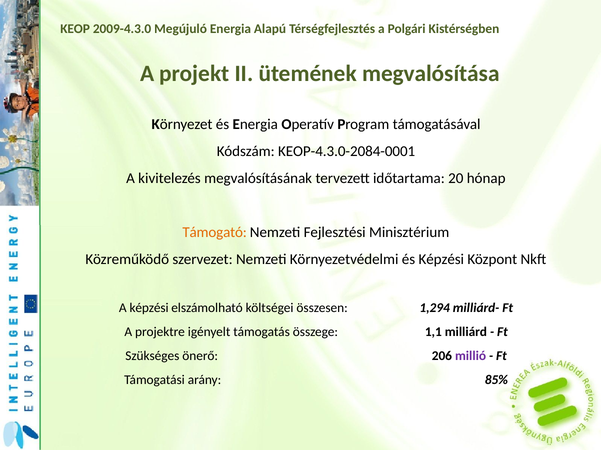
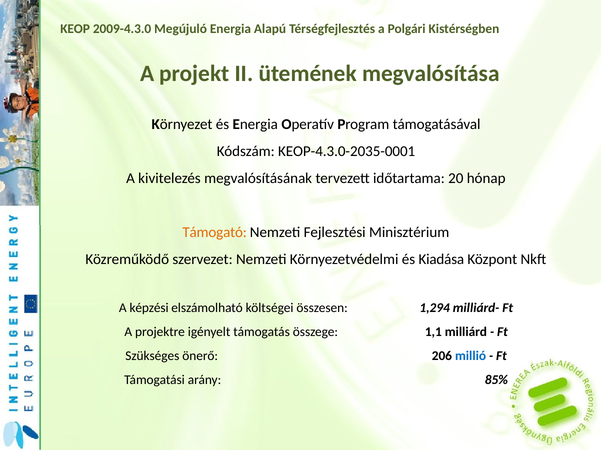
KEOP-4.3.0-2084-0001: KEOP-4.3.0-2084-0001 -> KEOP-4.3.0-2035-0001 (347, 151)
és Képzési: Képzési -> Kiadása (441, 260)
millió colour: purple -> blue (471, 357)
